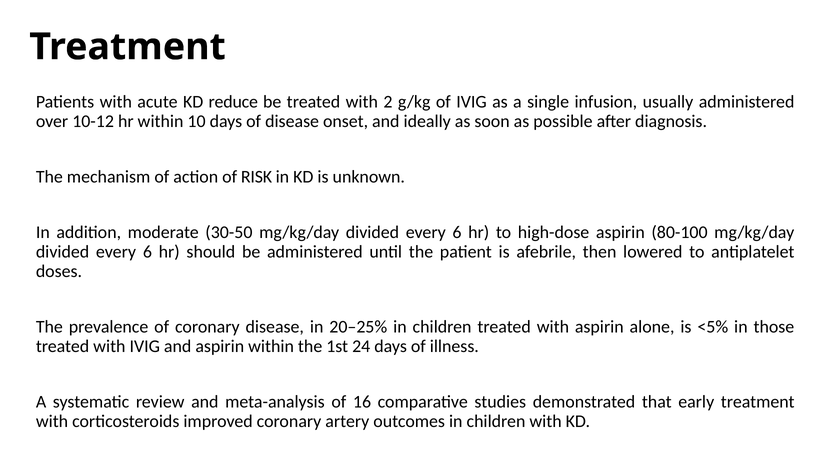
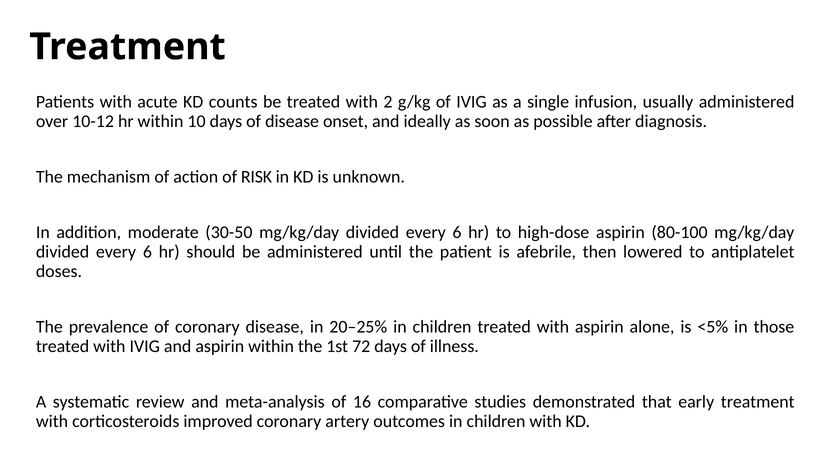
reduce: reduce -> counts (233, 102)
24: 24 -> 72 (361, 346)
